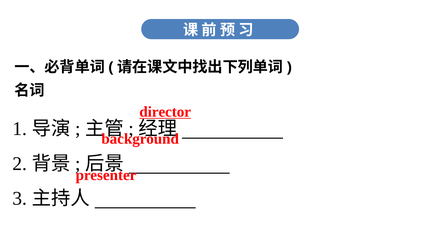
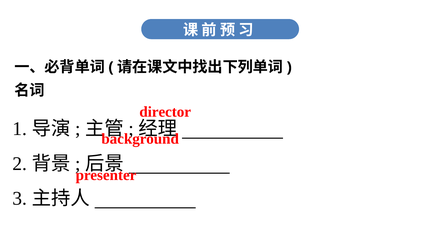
director underline: present -> none (165, 112)
